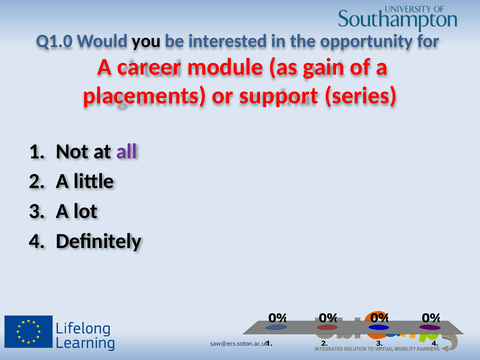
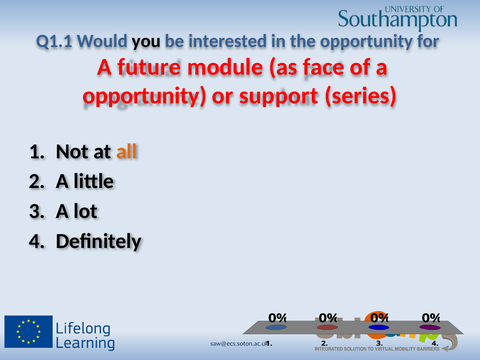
Q1.0: Q1.0 -> Q1.1 (54, 41)
career: career -> future (149, 67)
gain: gain -> face (324, 67)
placements: placements -> opportunity (145, 96)
all colour: purple -> orange (127, 151)
